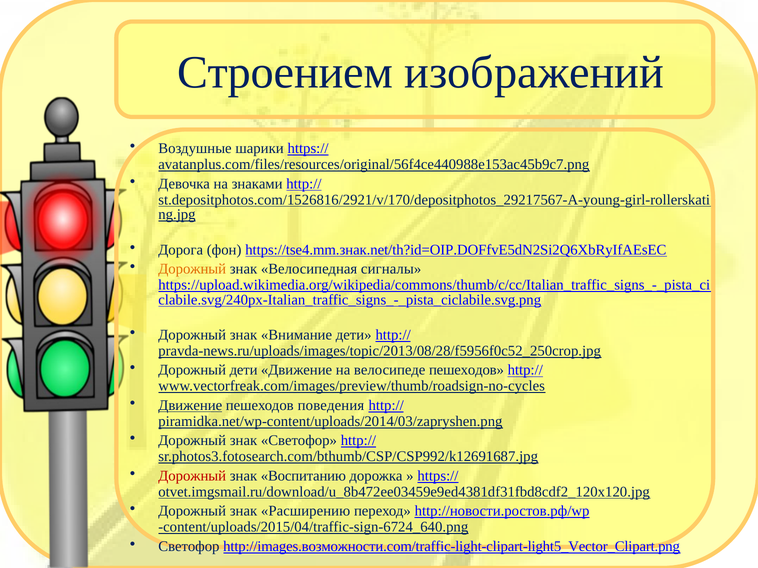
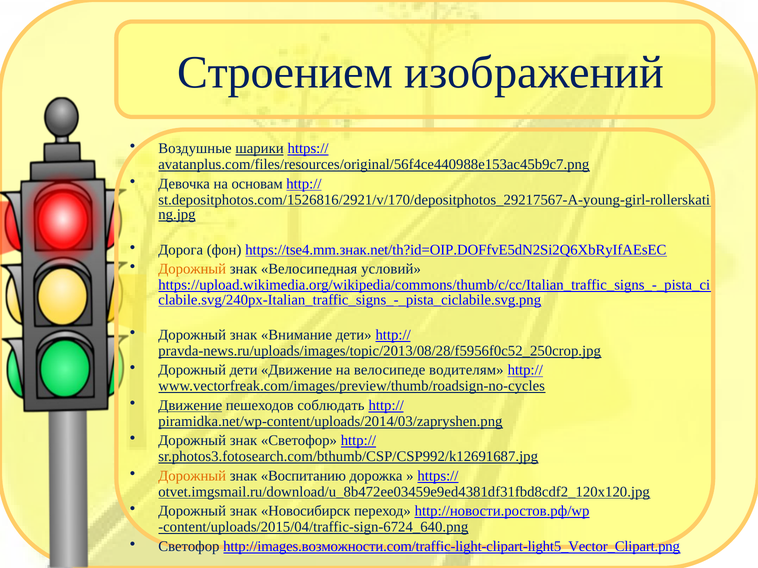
шарики underline: none -> present (260, 149)
знаками: знаками -> основам (257, 184)
сигналы: сигналы -> условий (391, 269)
велосипеде пешеходов: пешеходов -> водителям (466, 370)
поведения: поведения -> соблюдать (331, 406)
Дорожный colour: red -> orange (192, 476)
Расширению: Расширению -> Новосибирск (306, 512)
